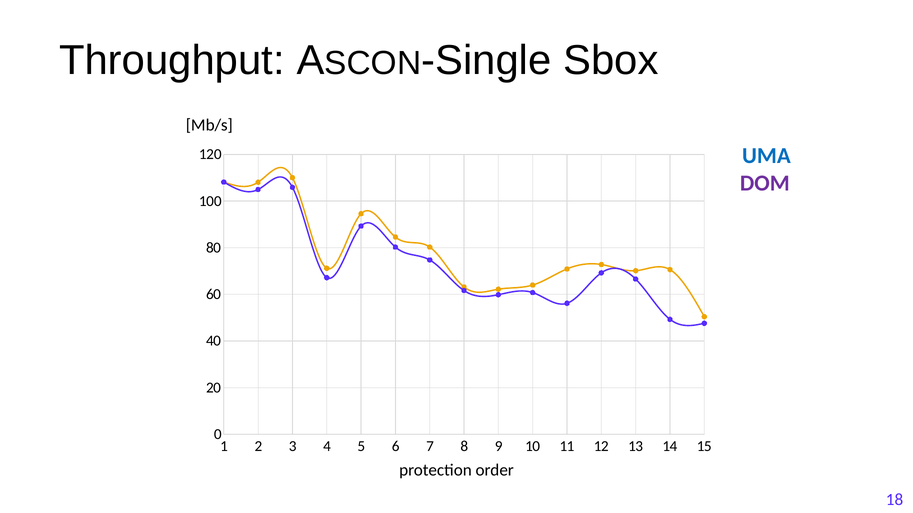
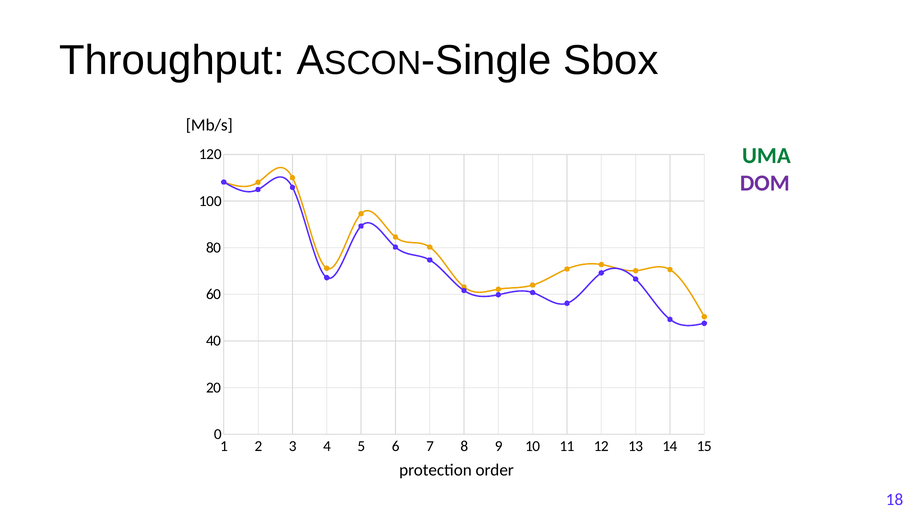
UMA colour: blue -> green (766, 156)
